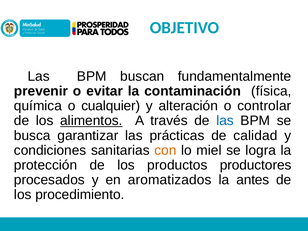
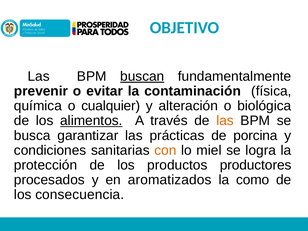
buscan underline: none -> present (142, 76)
controlar: controlar -> biológica (264, 106)
las colour: blue -> orange (225, 121)
calidad: calidad -> porcina (255, 136)
antes: antes -> como (253, 180)
procedimiento: procedimiento -> consecuencia (80, 195)
